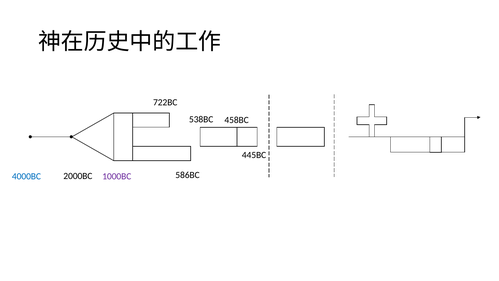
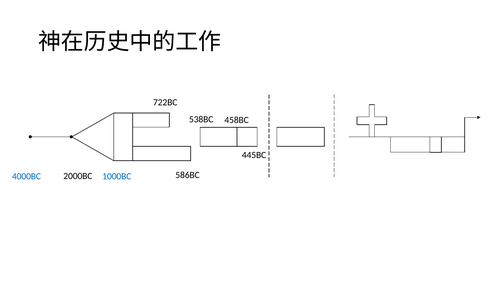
1000BC colour: purple -> blue (117, 176)
